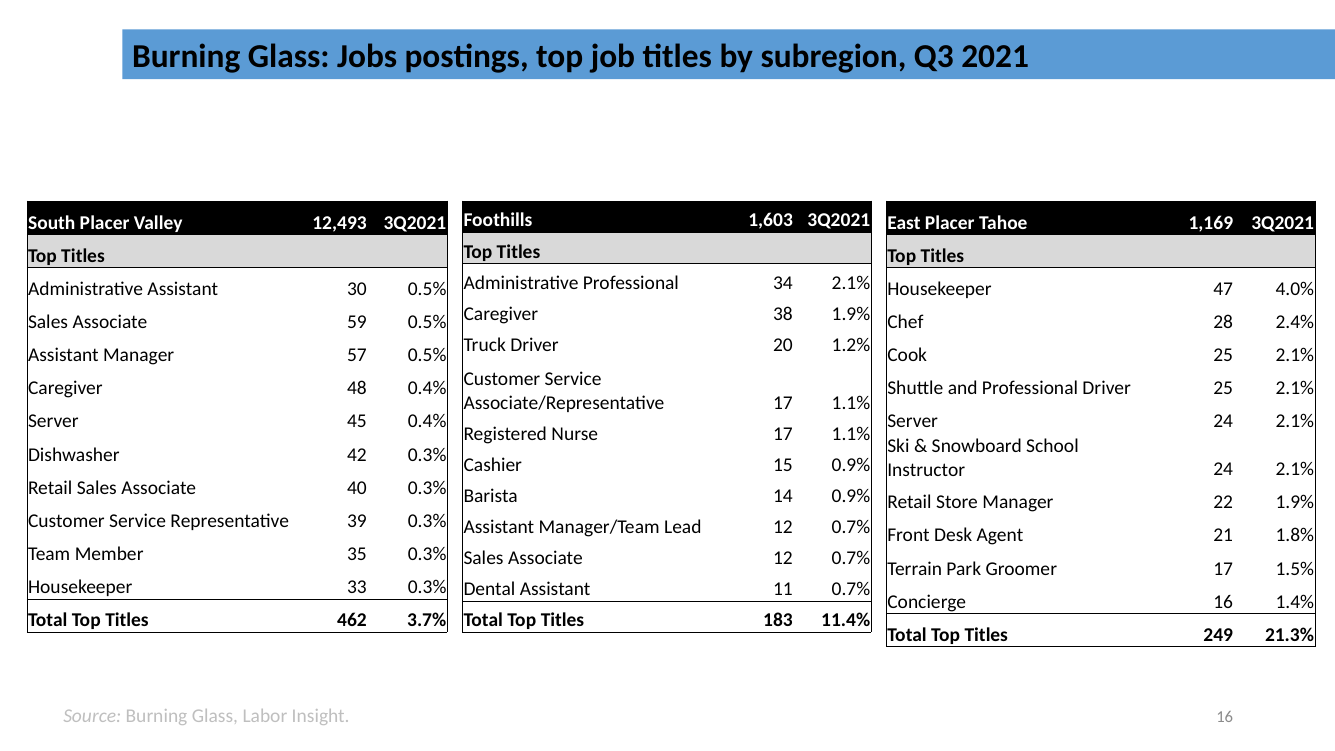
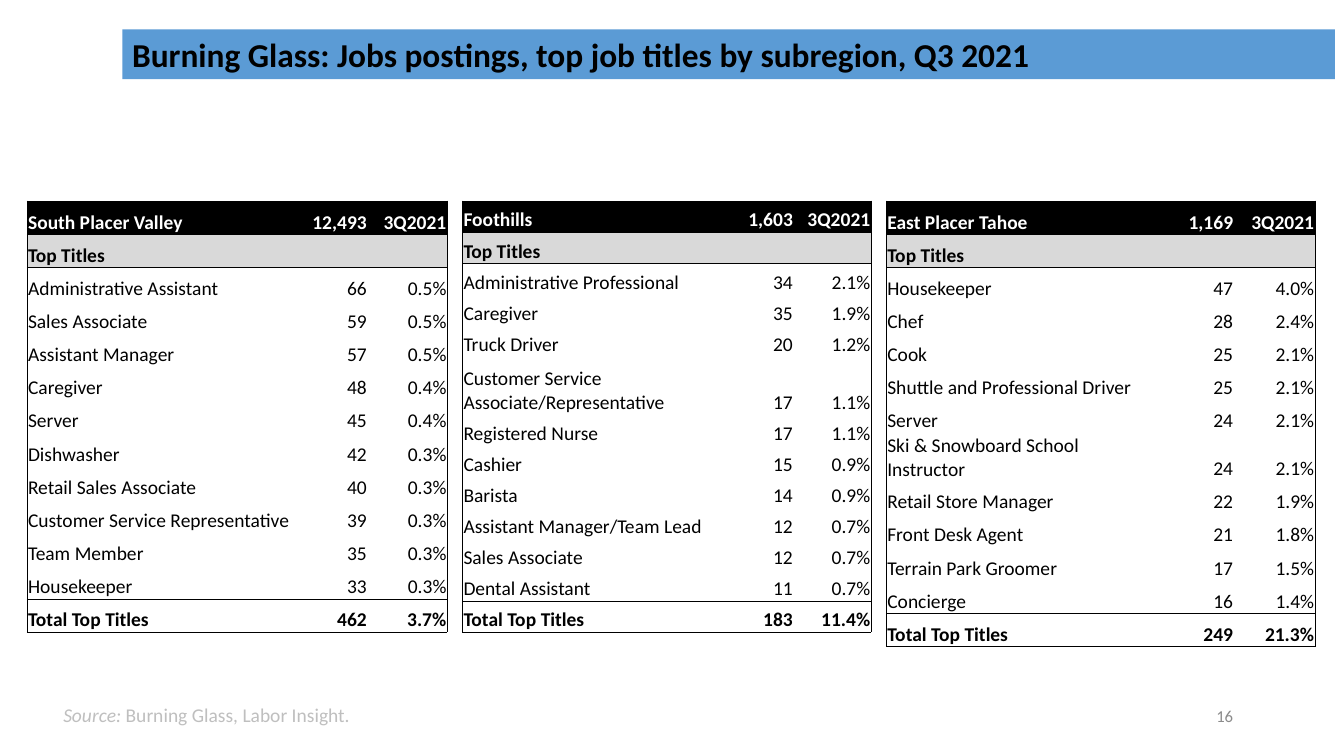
30: 30 -> 66 (357, 289)
Caregiver 38: 38 -> 35 (783, 314)
